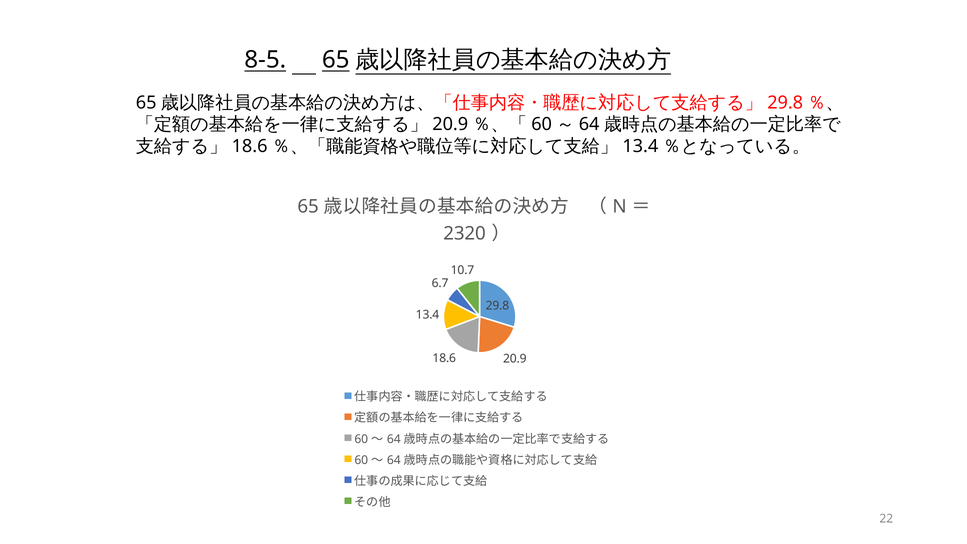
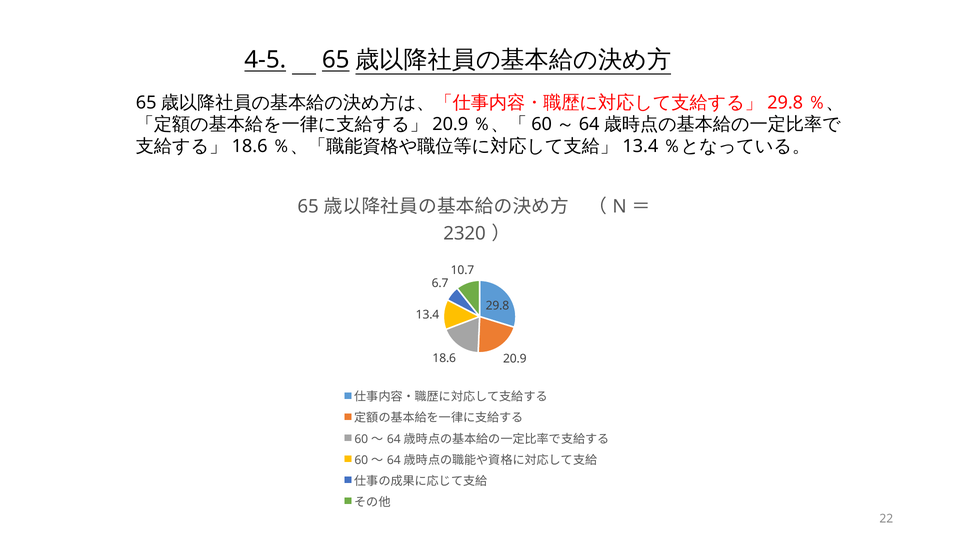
8-5: 8-5 -> 4-5 (265, 60)
